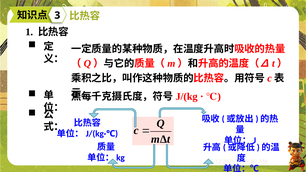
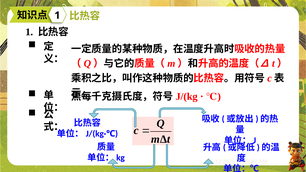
3: 3 -> 1 (57, 15)
